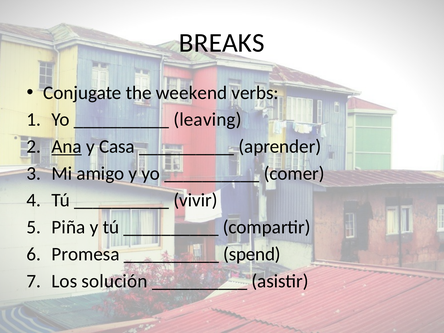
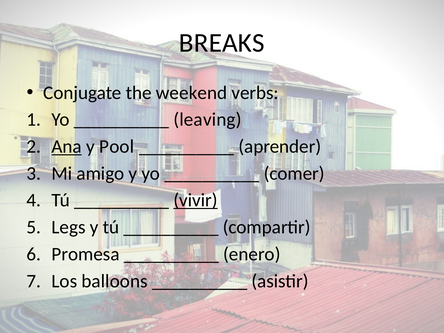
Casa: Casa -> Pool (117, 147)
vivir underline: none -> present (196, 200)
Piña: Piña -> Legs (69, 227)
spend: spend -> enero (252, 254)
solución: solución -> balloons (115, 281)
